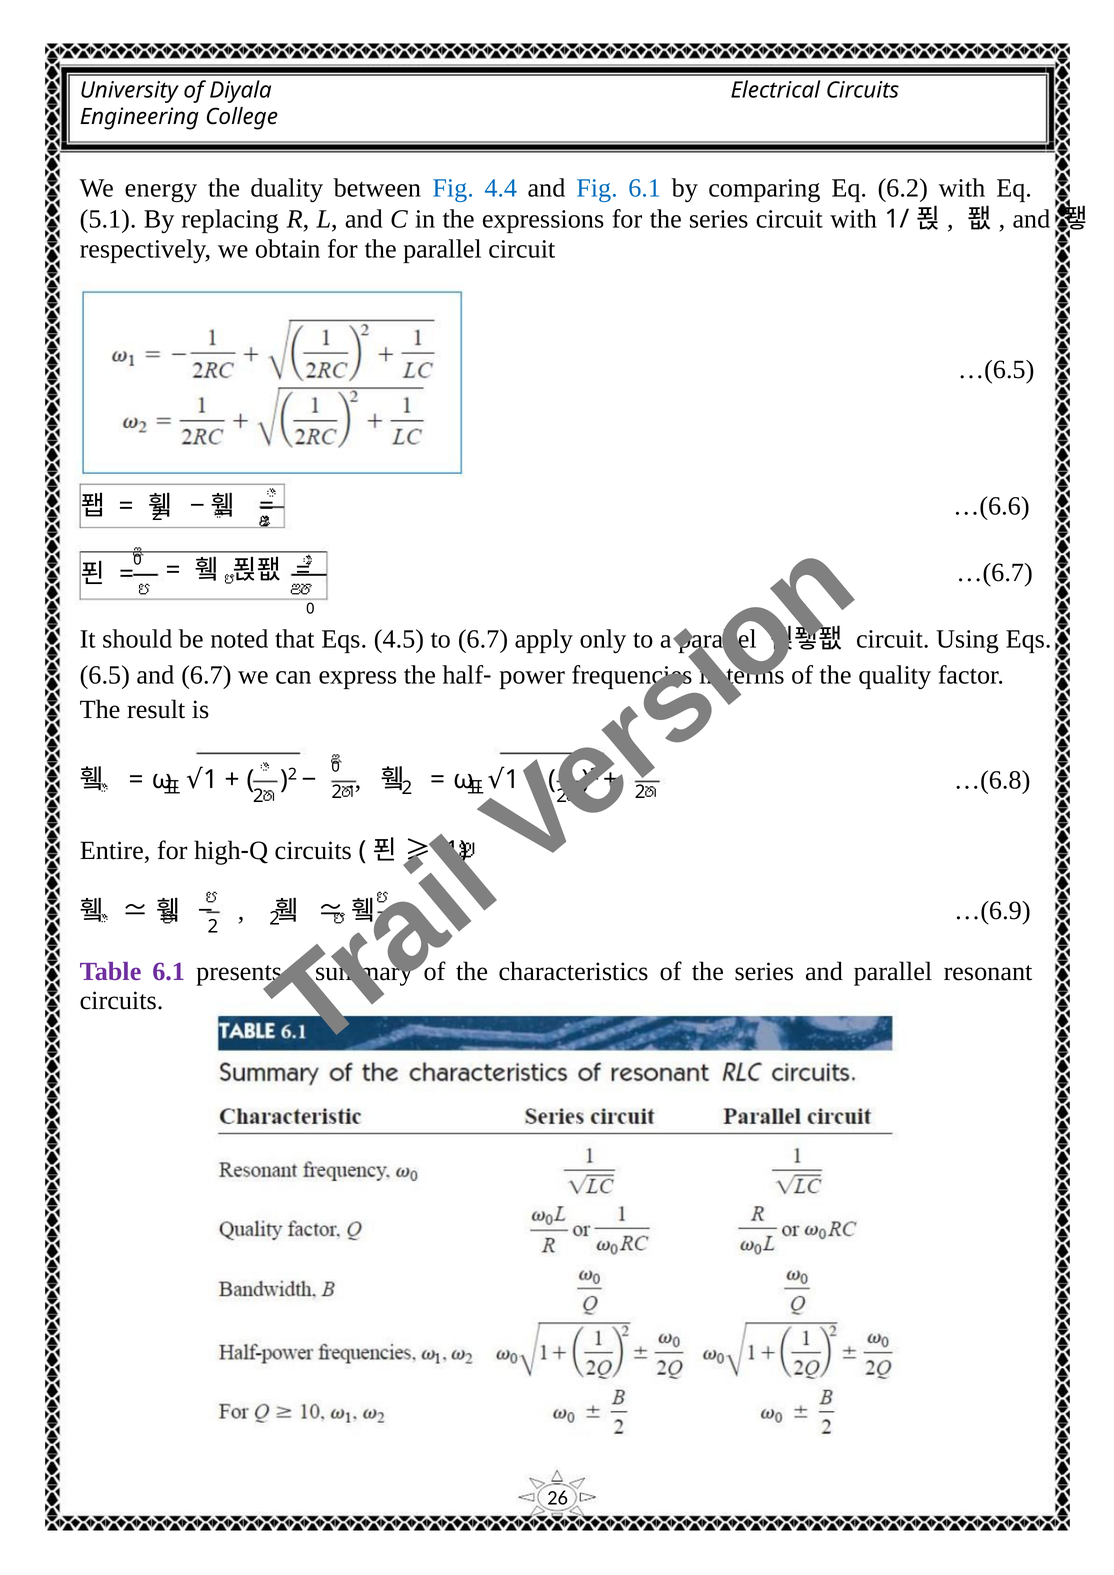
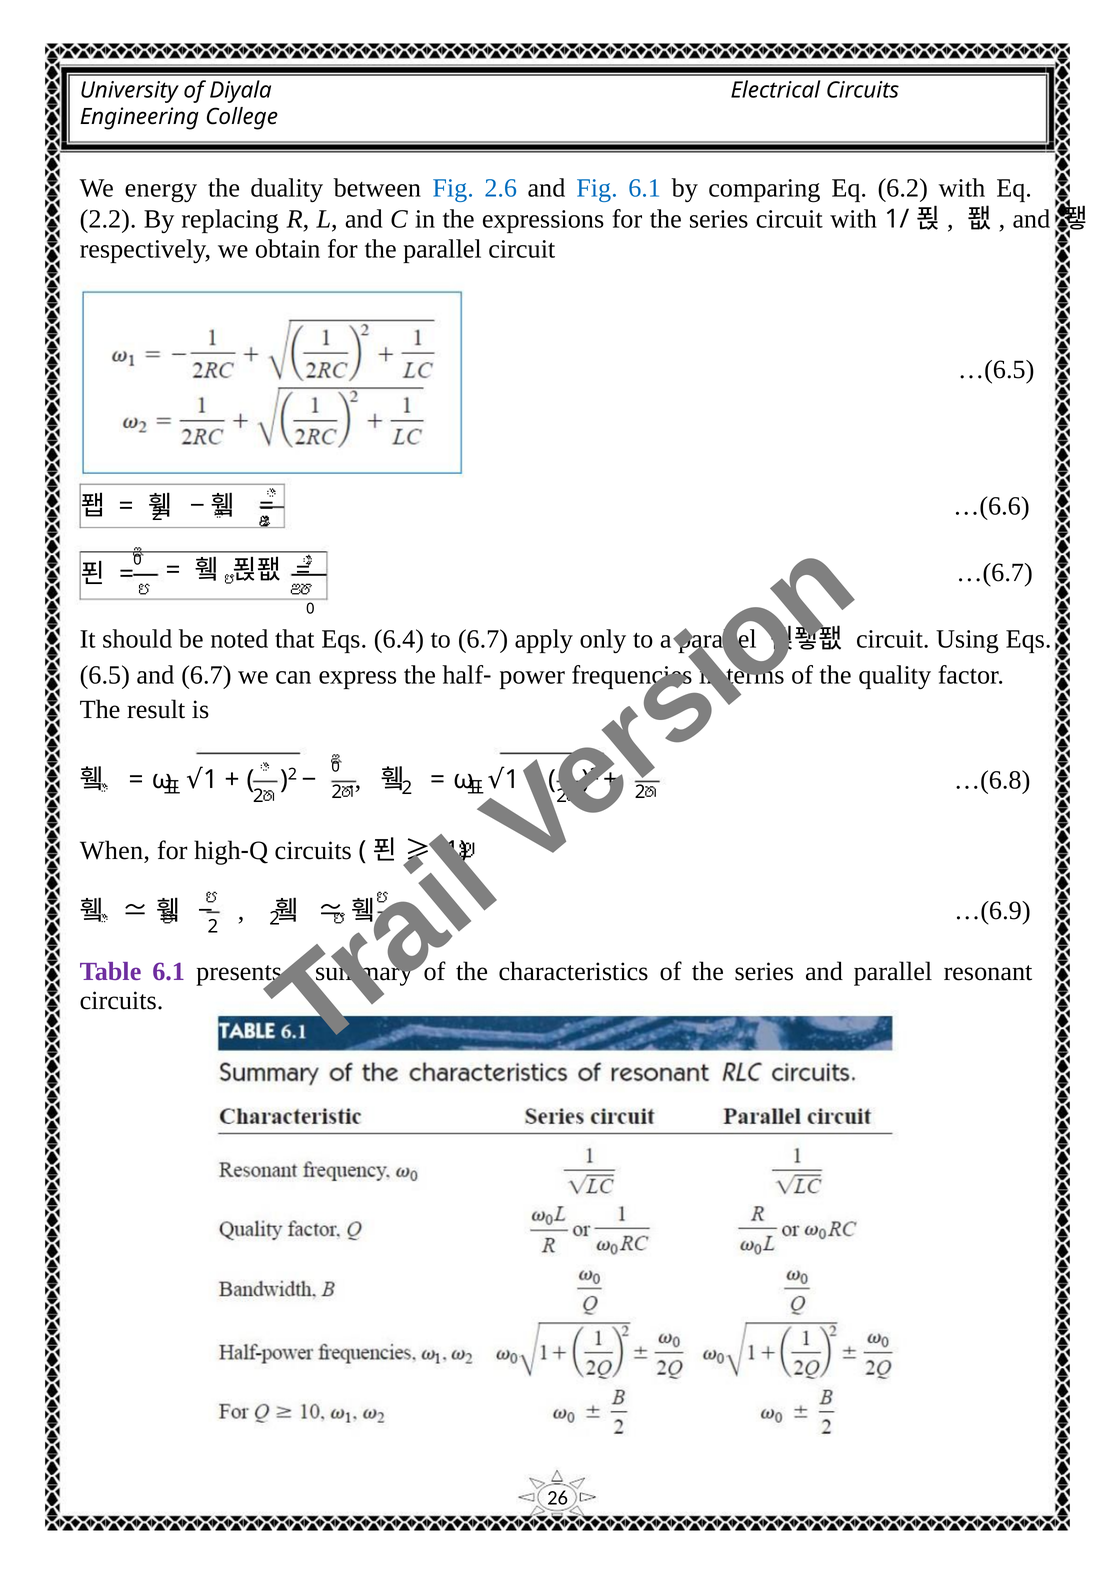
4.4: 4.4 -> 2.6 (501, 188)
5.1: 5.1 -> 2.2 (108, 219)
4.5: 4.5 -> 6.4 (399, 639)
Entire: Entire -> When (115, 850)
